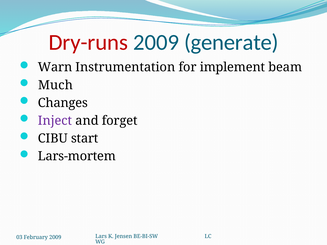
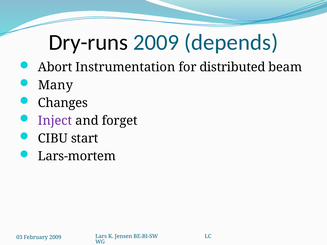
Dry-runs colour: red -> black (88, 42)
generate: generate -> depends (231, 42)
Warn: Warn -> Abort (55, 67)
implement: implement -> distributed (232, 67)
Much: Much -> Many (56, 85)
